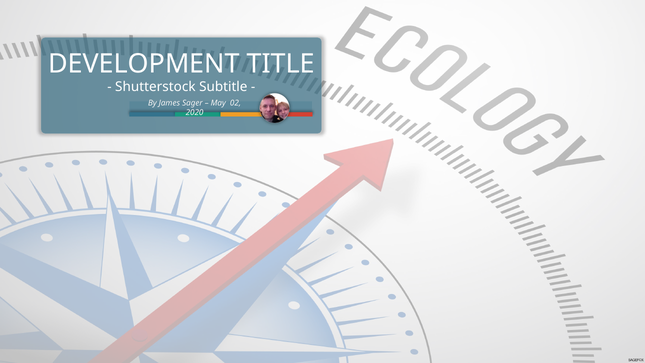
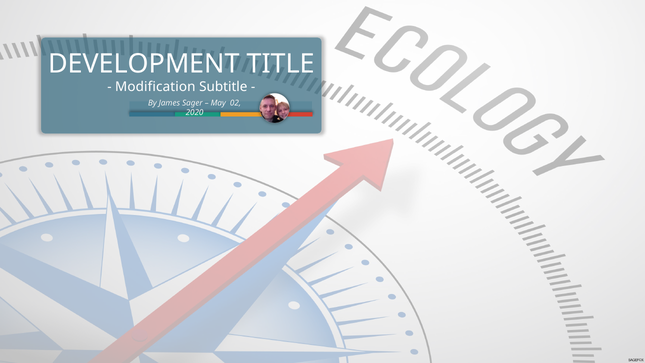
Shutterstock: Shutterstock -> Modification (155, 87)
